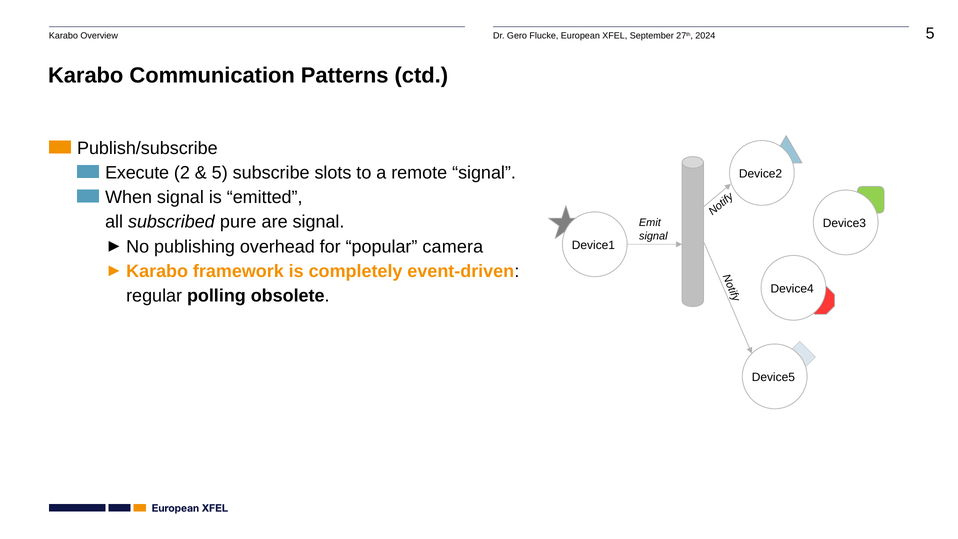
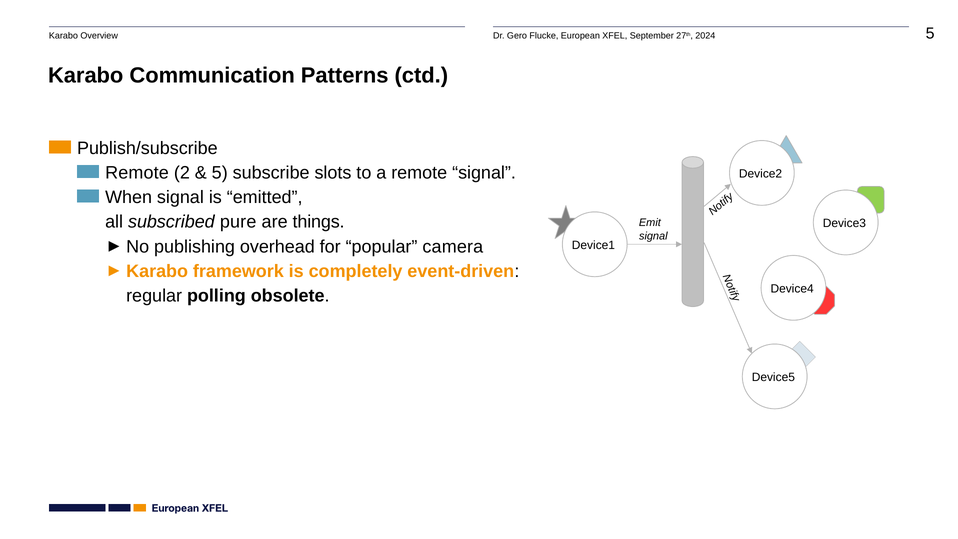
Execute: Execute -> Remote (137, 173)
are signal: signal -> things (319, 222)
